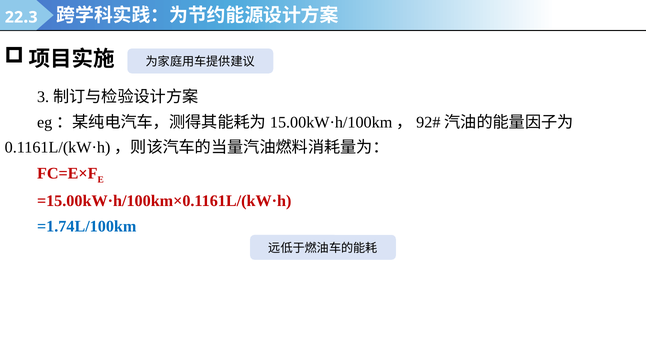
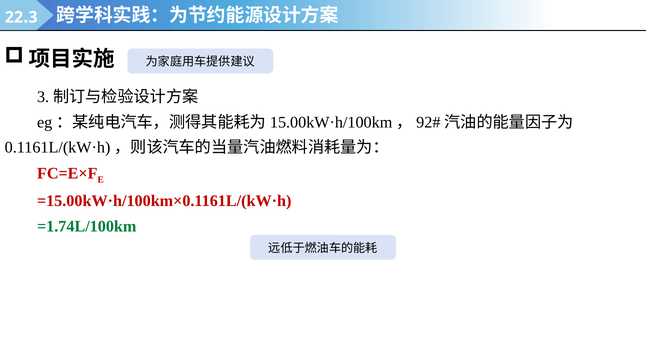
=1.74L/100km colour: blue -> green (87, 227)
